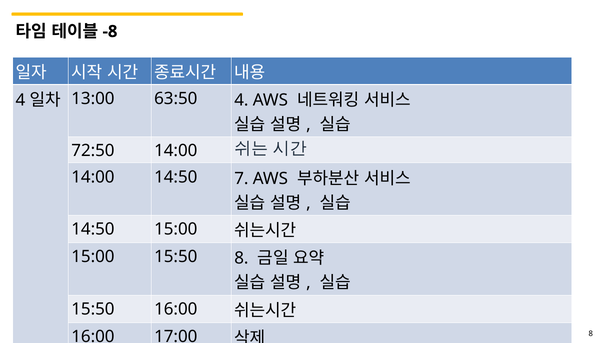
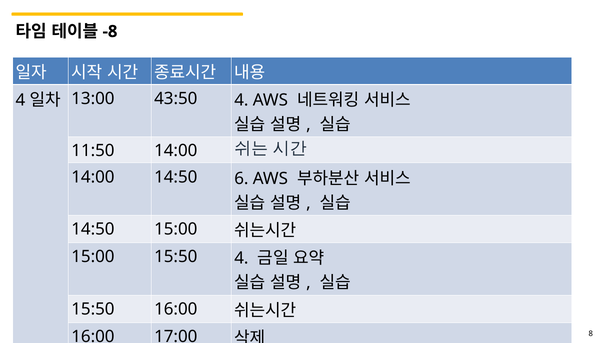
63:50: 63:50 -> 43:50 (176, 99)
72:50: 72:50 -> 11:50 (93, 151)
7: 7 -> 6 (241, 179)
15:50 8: 8 -> 4 (241, 258)
